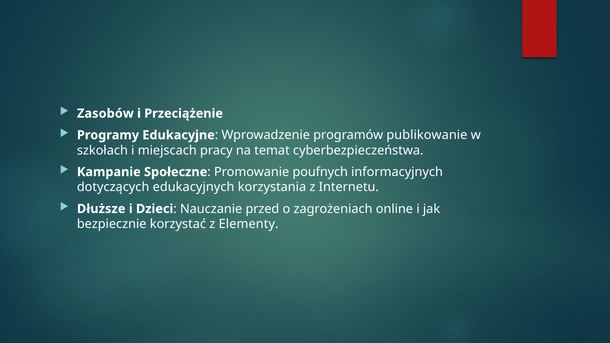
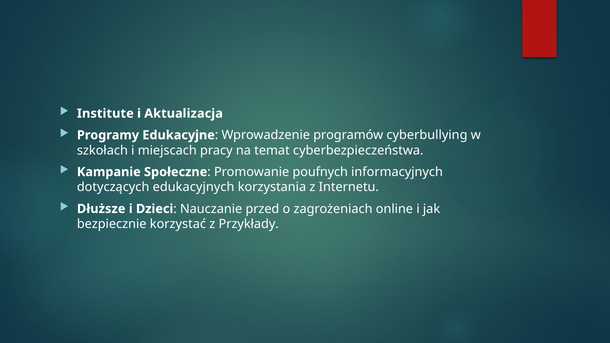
Zasobów: Zasobów -> Institute (105, 114)
Przeciążenie: Przeciążenie -> Aktualizacja (184, 114)
publikowanie: publikowanie -> cyberbullying (427, 135)
Elementy: Elementy -> Przykłady (249, 224)
